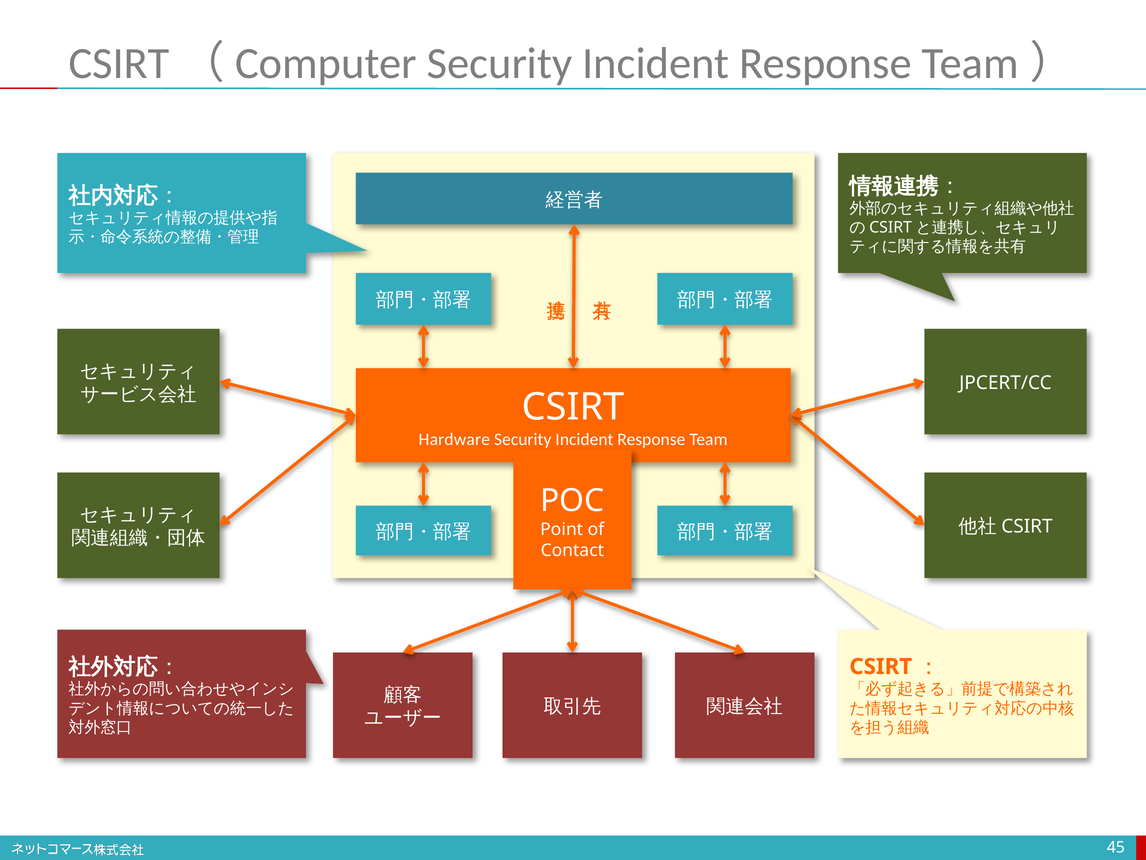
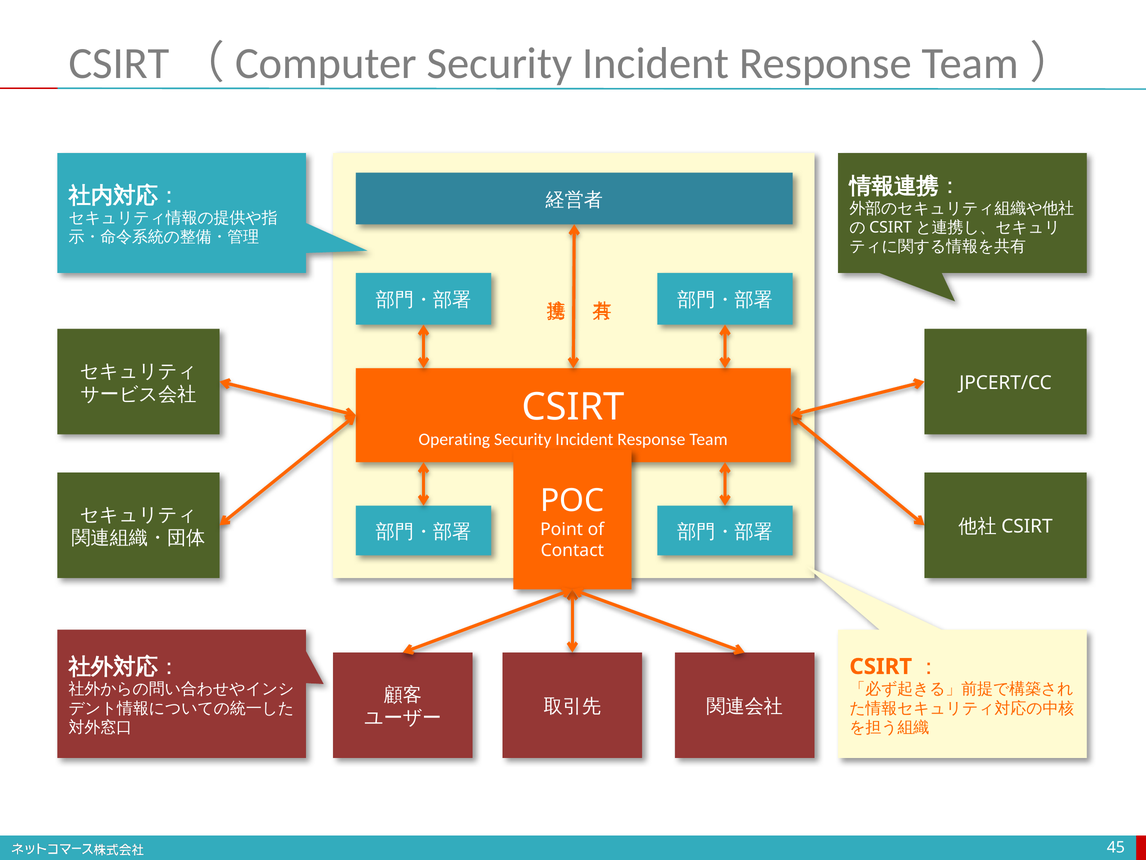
Hardware: Hardware -> Operating (454, 439)
